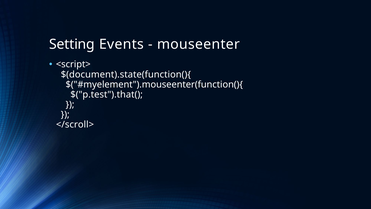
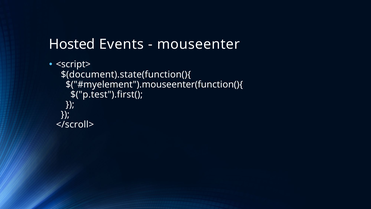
Setting: Setting -> Hosted (72, 44)
$("p.test").that(: $("p.test").that( -> $("p.test").first( (107, 94)
